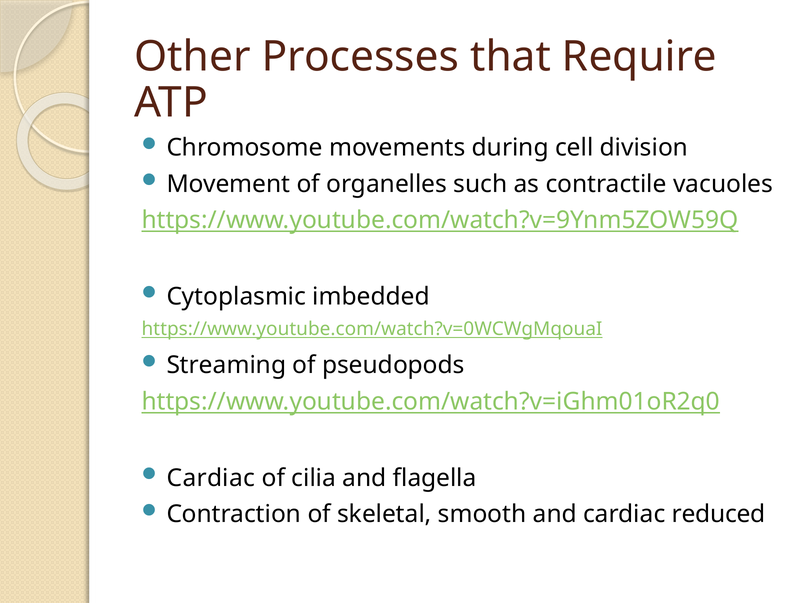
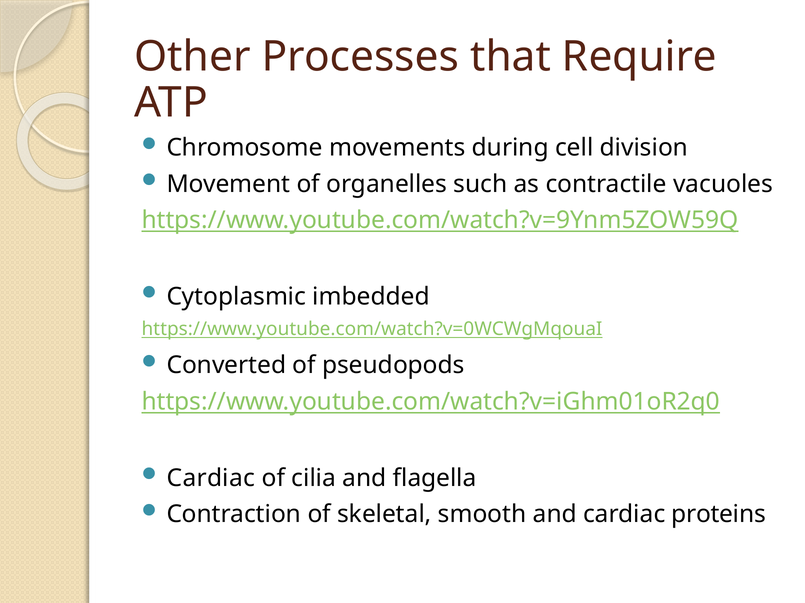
Streaming: Streaming -> Converted (226, 366)
reduced: reduced -> proteins (719, 515)
